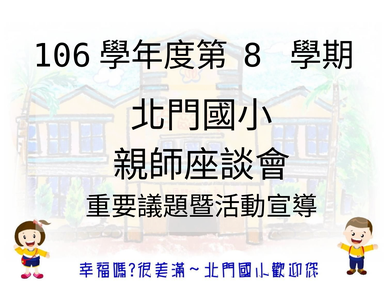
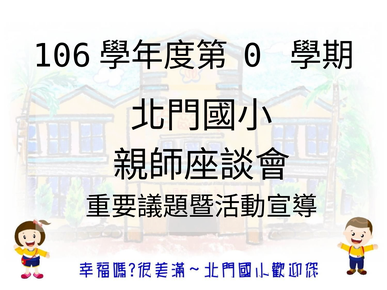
8: 8 -> 0 (253, 56)
